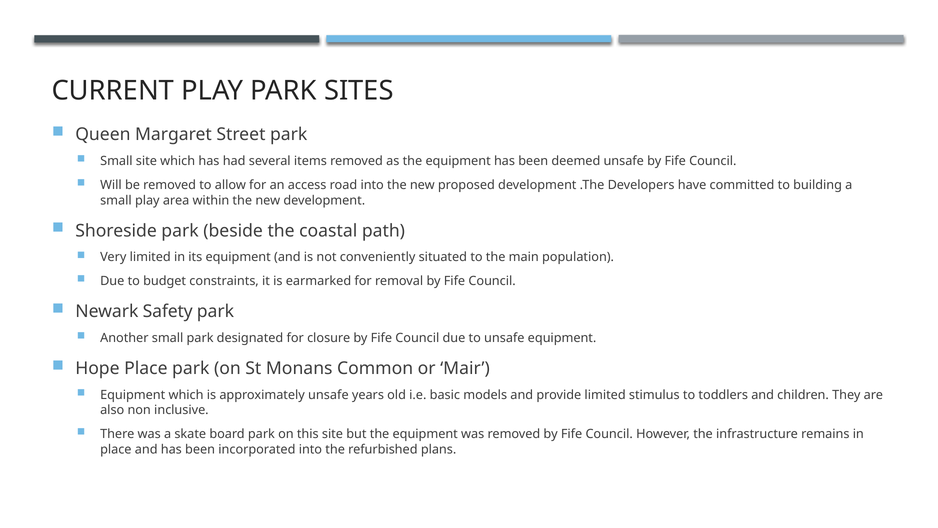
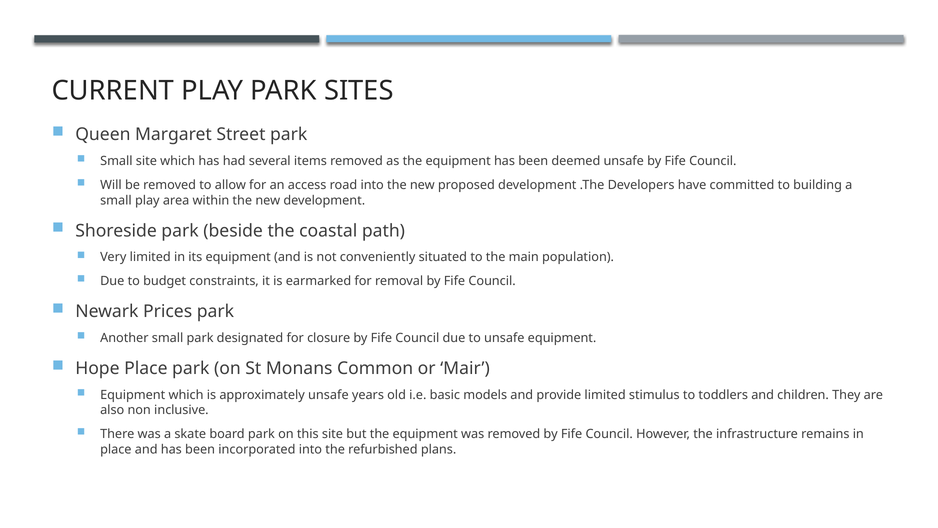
Safety: Safety -> Prices (168, 311)
